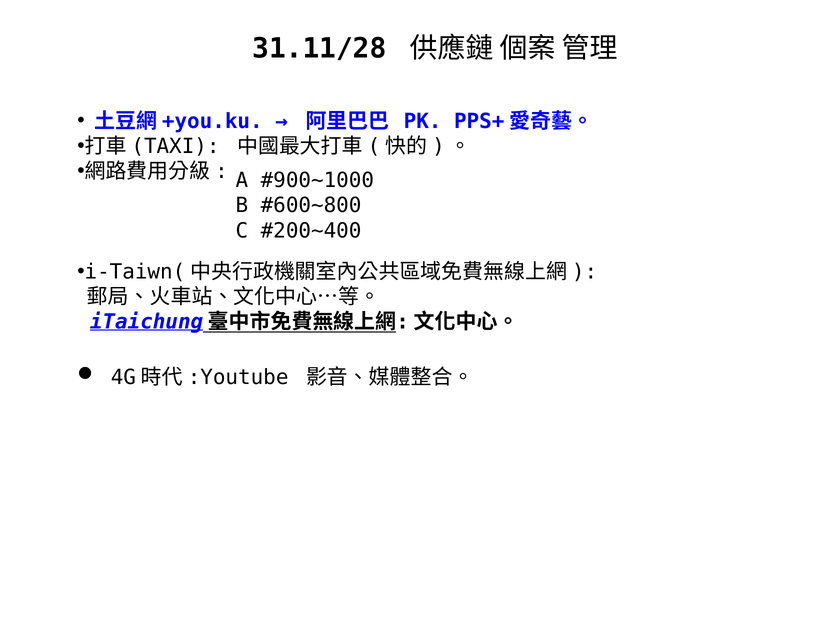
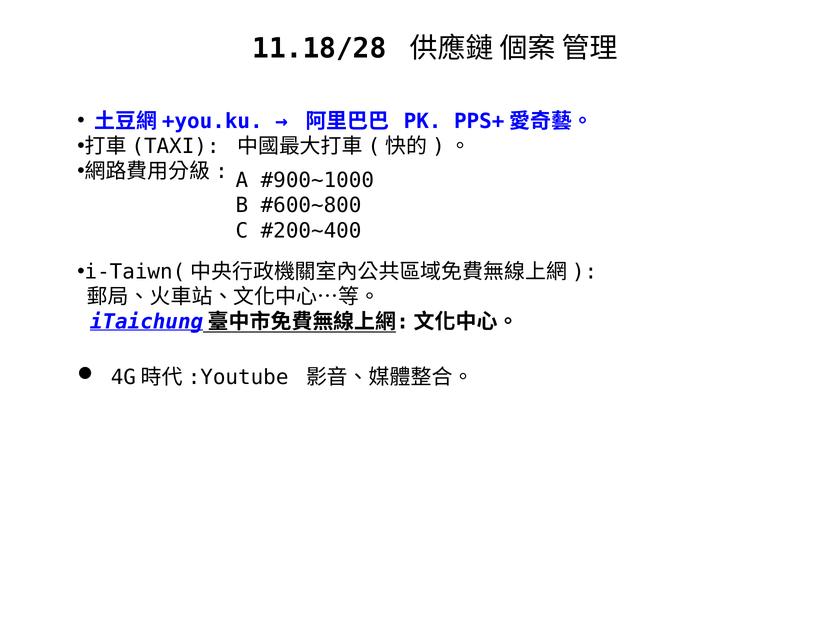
31.11/28: 31.11/28 -> 11.18/28 (319, 49)
